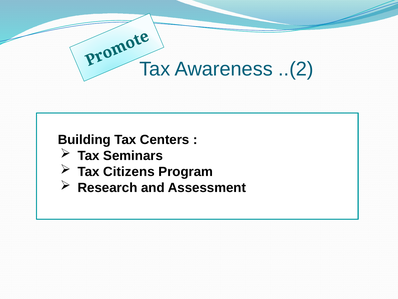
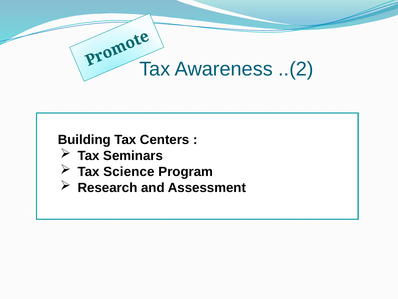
Citizens: Citizens -> Science (129, 171)
